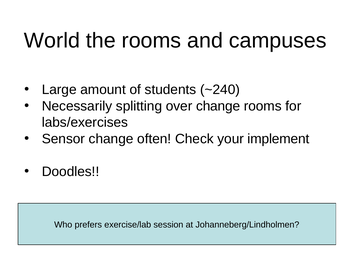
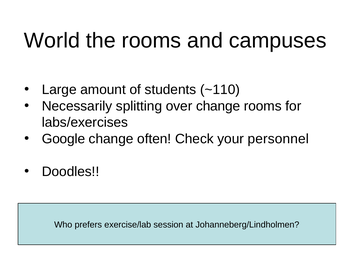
~240: ~240 -> ~110 (220, 90)
Sensor: Sensor -> Google (63, 139)
implement: implement -> personnel (278, 139)
